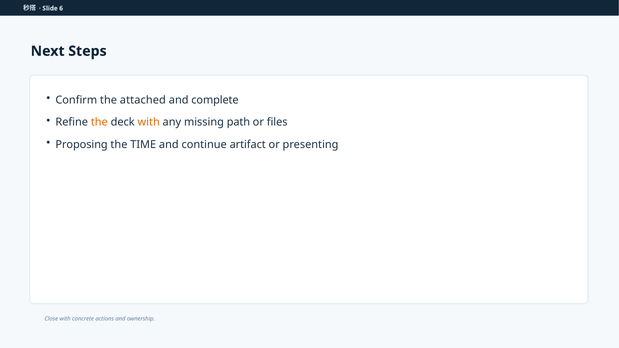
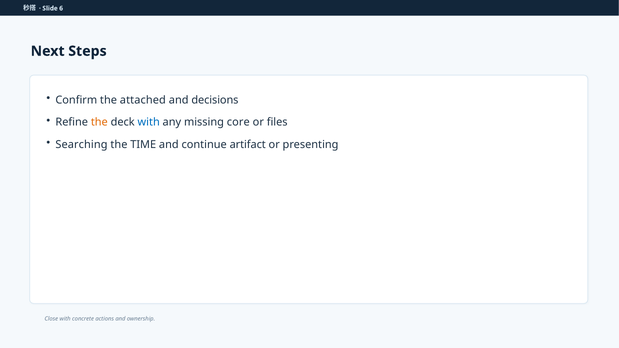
complete: complete -> decisions (215, 100)
with colour: orange -> blue (149, 122)
path: path -> core (238, 122)
Proposing: Proposing -> Searching (81, 145)
